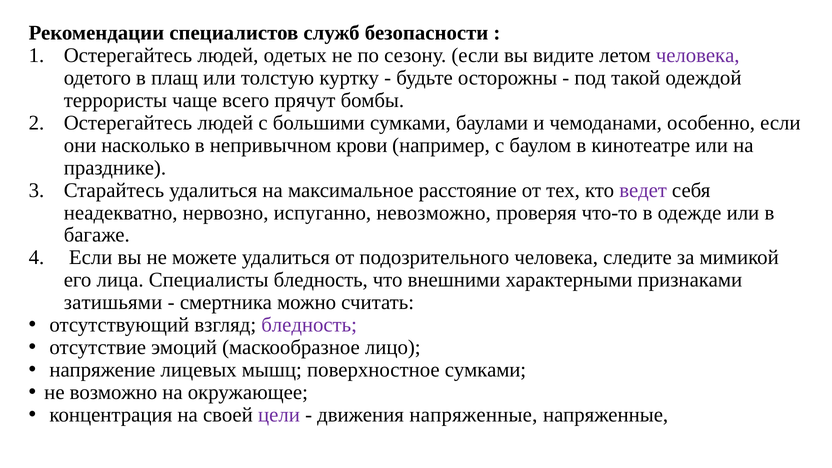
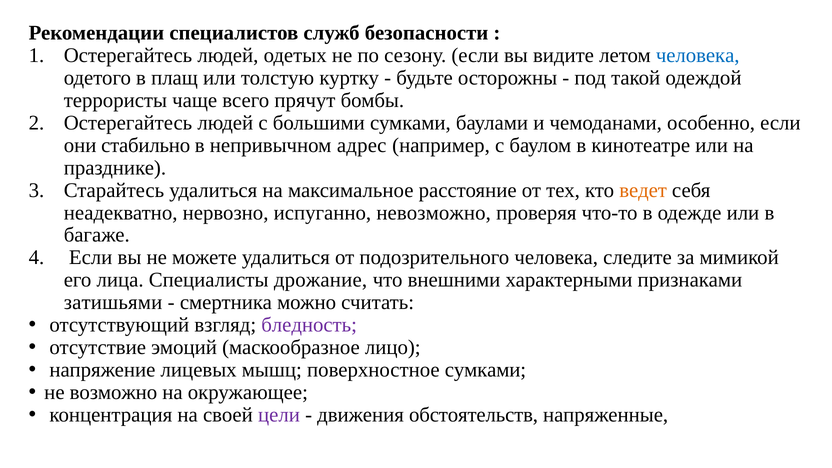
человека colour: purple -> blue (698, 55)
насколько: насколько -> стабильно (146, 145)
крови: крови -> адрес (362, 145)
ведет colour: purple -> orange (643, 190)
Специалисты бледность: бледность -> дрожание (321, 280)
движения напряженные: напряженные -> обстоятельств (474, 415)
